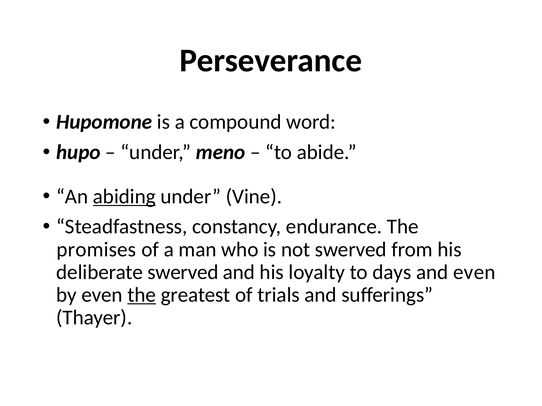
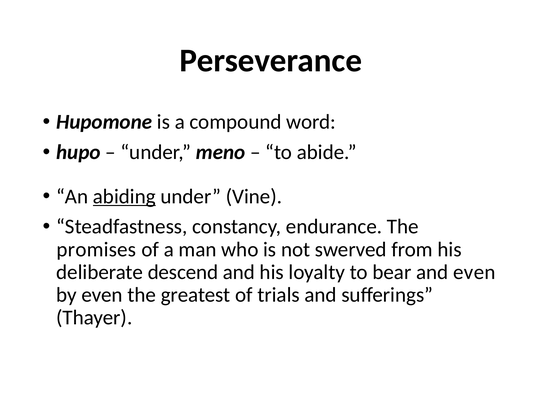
deliberate swerved: swerved -> descend (183, 272)
days: days -> bear (392, 272)
the underline: present -> none (142, 295)
